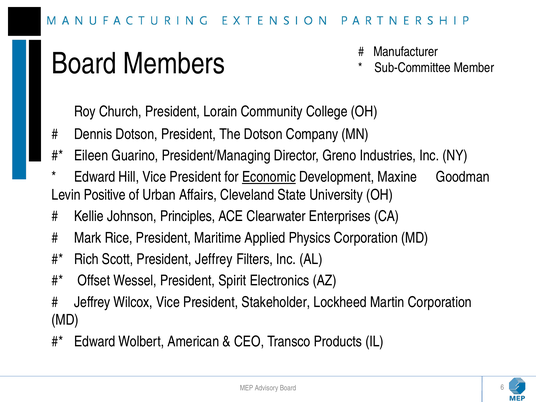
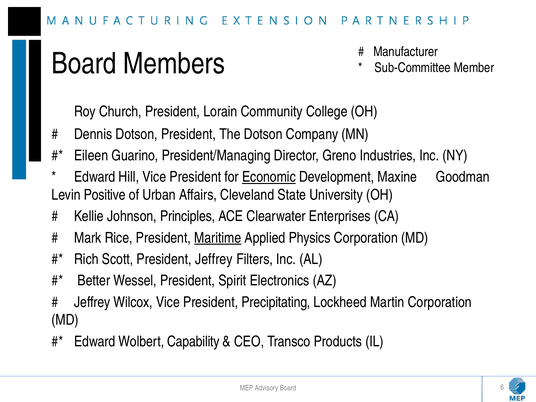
Maritime underline: none -> present (218, 238)
Offset: Offset -> Better (94, 281)
Stakeholder: Stakeholder -> Precipitating (276, 302)
American: American -> Capability (193, 341)
